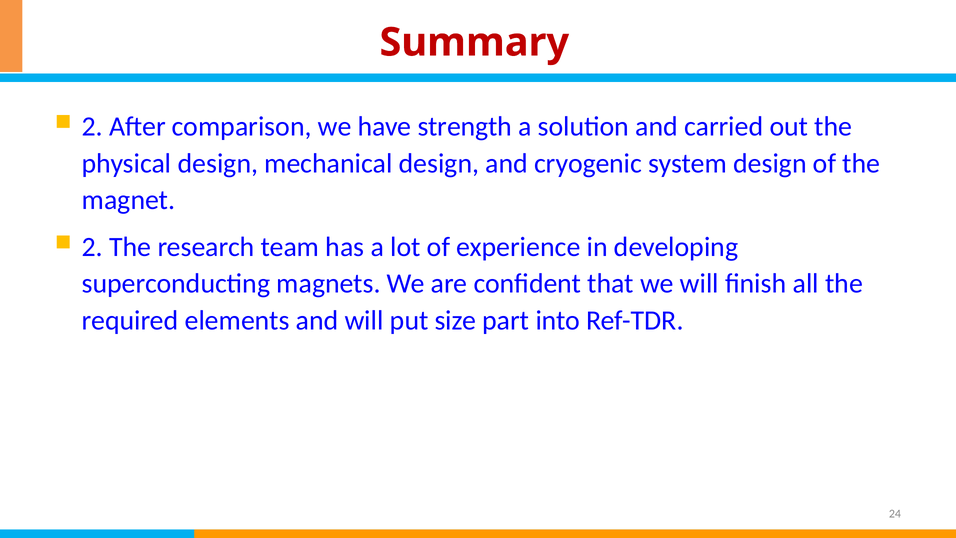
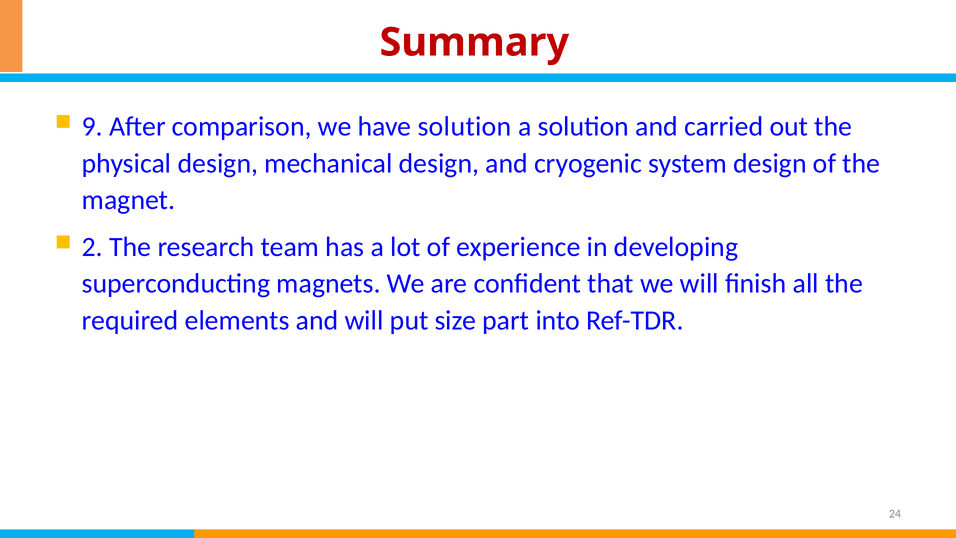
2: 2 -> 9 (92, 126)
have strength: strength -> solution (465, 126)
